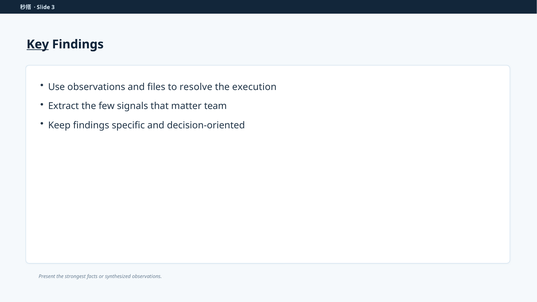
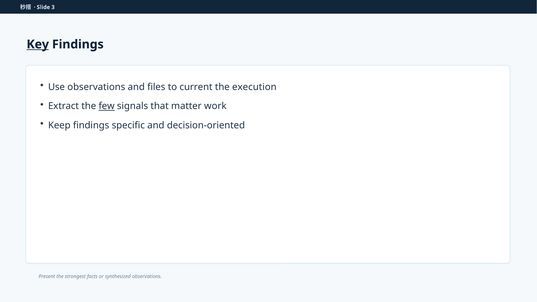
resolve: resolve -> current (196, 87)
few underline: none -> present (107, 106)
team: team -> work (215, 106)
